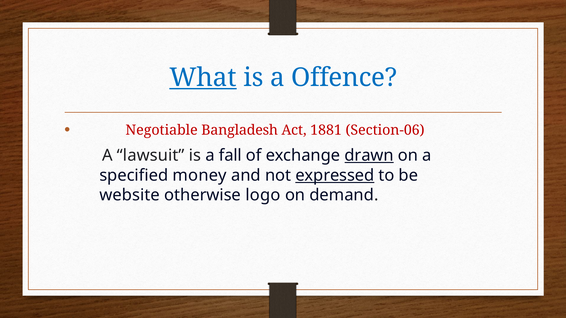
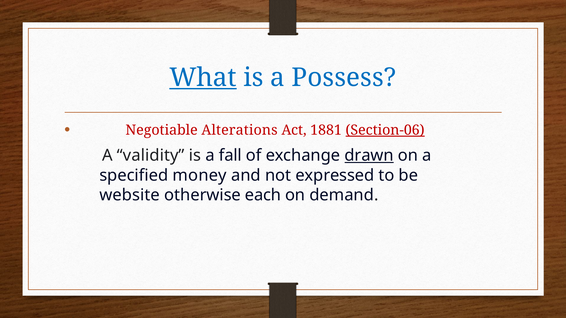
Offence: Offence -> Possess (344, 78)
Bangladesh: Bangladesh -> Alterations (239, 130)
Section-06 underline: none -> present (385, 130)
lawsuit: lawsuit -> validity (151, 156)
expressed underline: present -> none (335, 175)
logo: logo -> each (263, 195)
